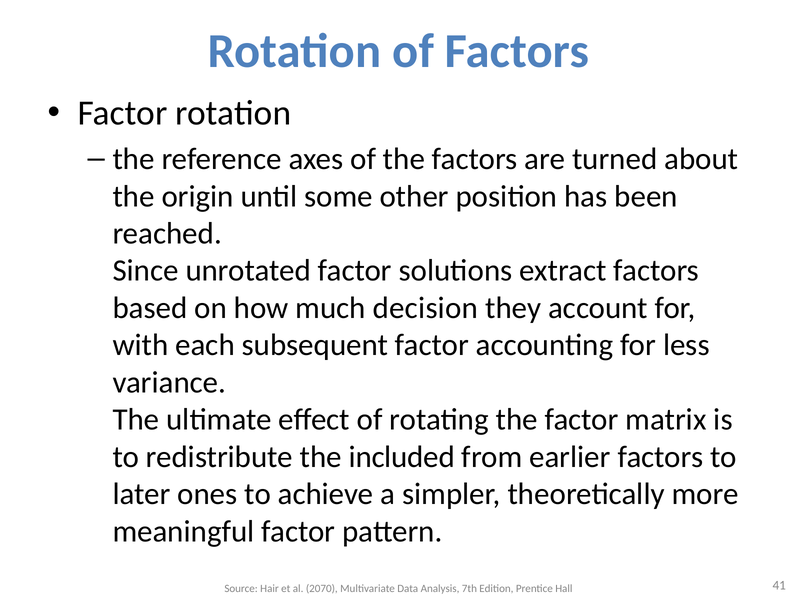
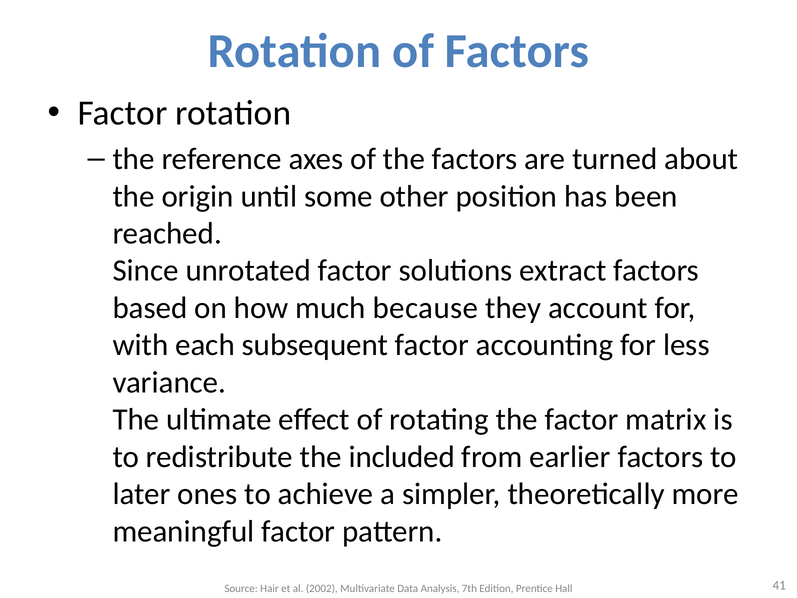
decision: decision -> because (425, 308)
2070: 2070 -> 2002 (322, 588)
